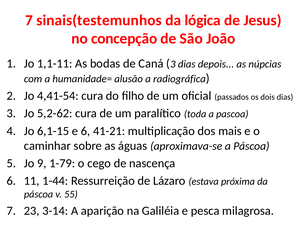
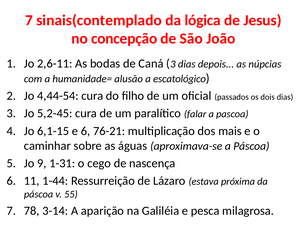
sinais(testemunhos: sinais(testemunhos -> sinais(contemplado (99, 20)
1,1-11: 1,1-11 -> 2,6-11 (55, 64)
radiográfica: radiográfica -> escatológico (180, 79)
4,41-54: 4,41-54 -> 4,44-54 (58, 96)
5,2-62: 5,2-62 -> 5,2-45 (55, 114)
toda: toda -> falar (195, 114)
41-21: 41-21 -> 76-21 (109, 131)
1-79: 1-79 -> 1-31 (62, 164)
23: 23 -> 78 (32, 211)
